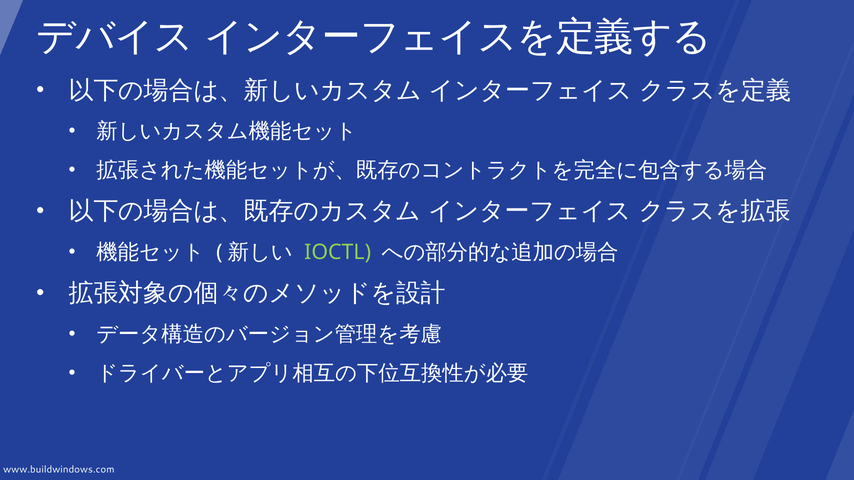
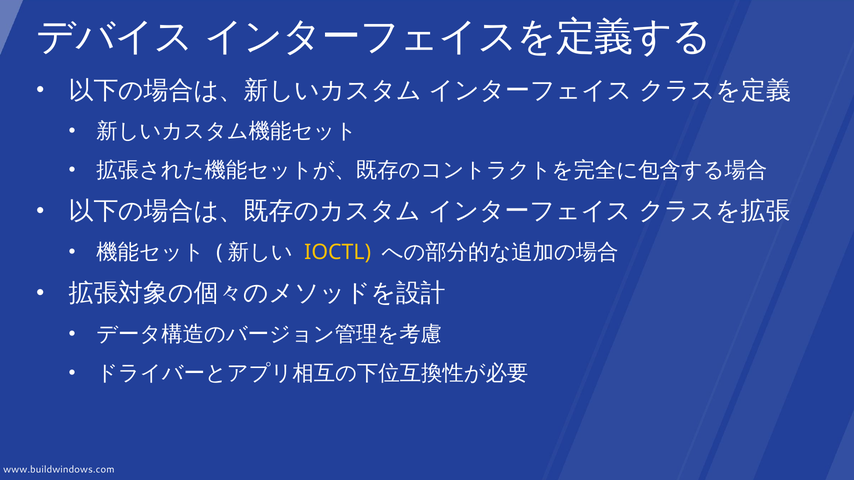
IOCTL colour: light green -> yellow (338, 252)
